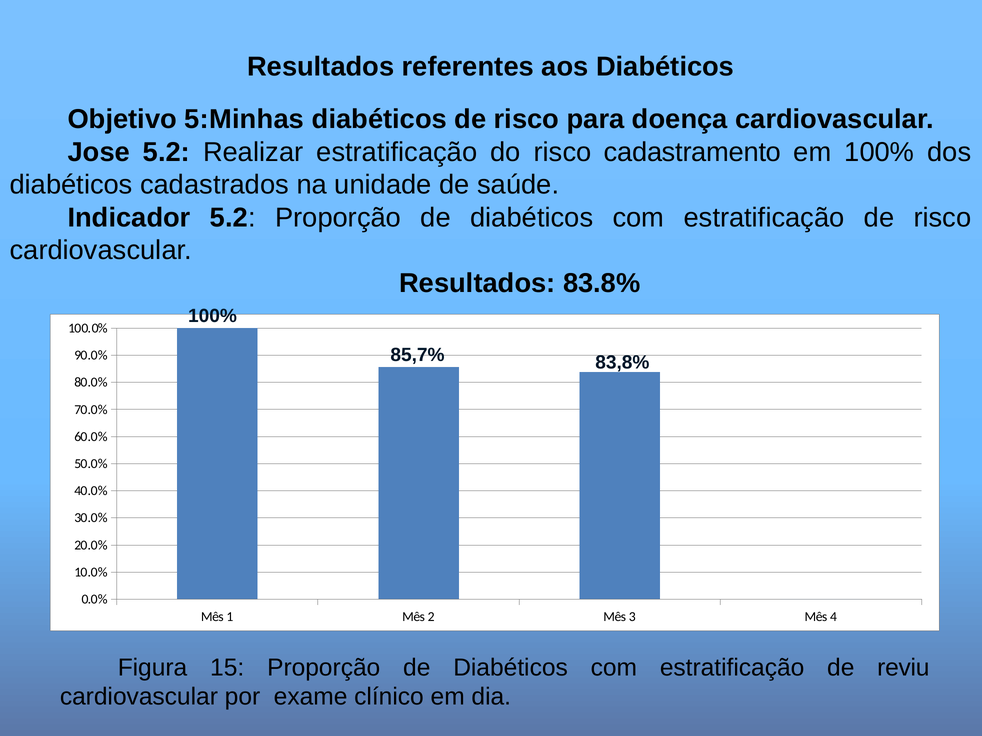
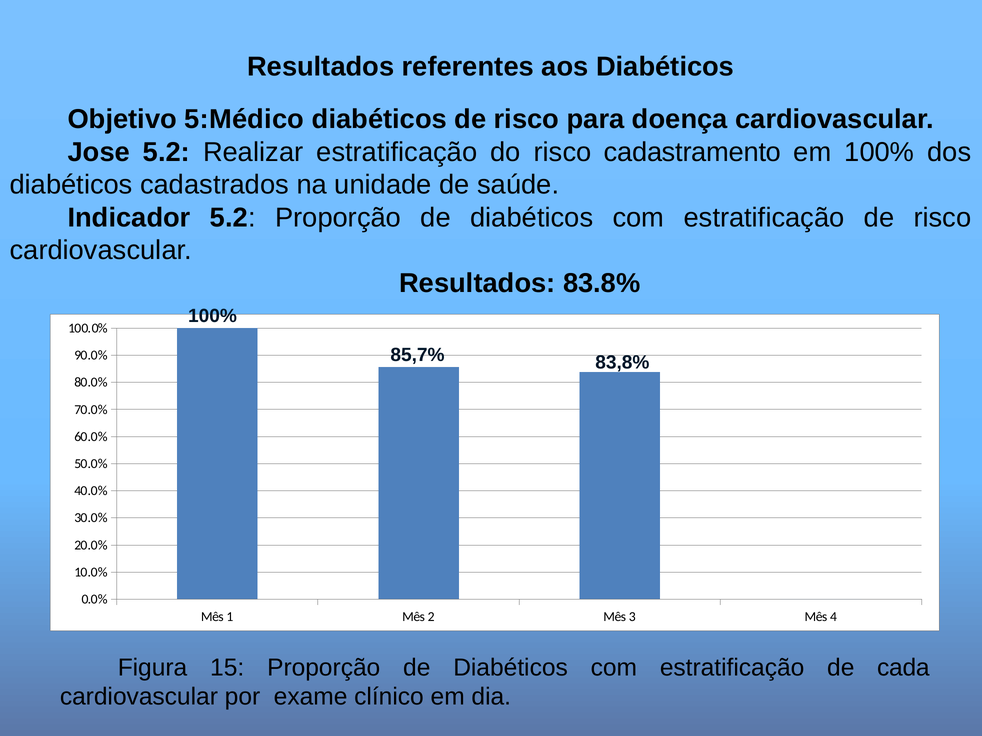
5:Minhas: 5:Minhas -> 5:Médico (244, 120)
reviu: reviu -> cada (903, 668)
